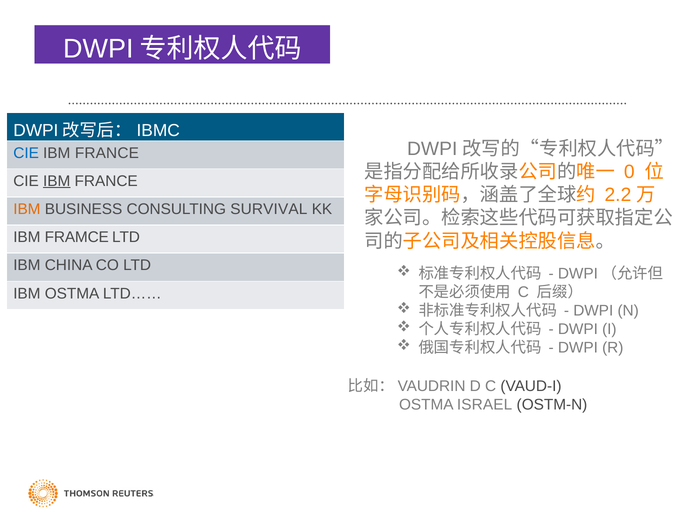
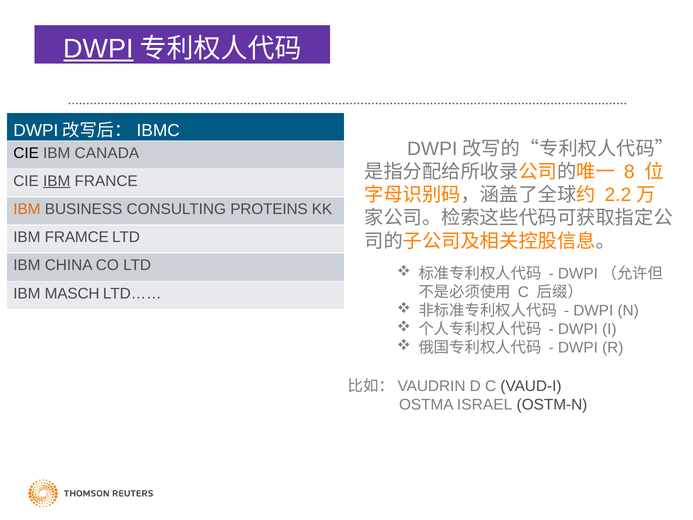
DWPI underline: none -> present (98, 49)
CIE colour: blue -> black (26, 153)
FRANCE: FRANCE -> CANADA (107, 153)
0: 0 -> 8 (629, 172)
SURVIVAL: SURVIVAL -> PROTEINS (269, 209)
IBM OSTMA: OSTMA -> MASCH (72, 293)
